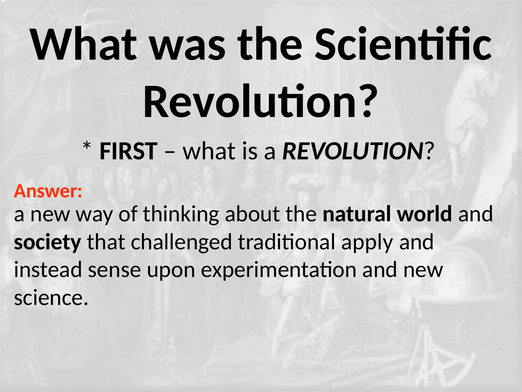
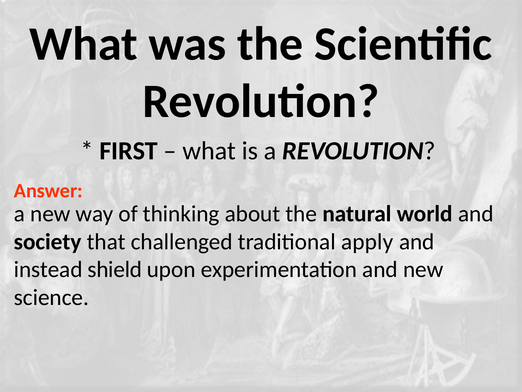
sense: sense -> shield (115, 269)
